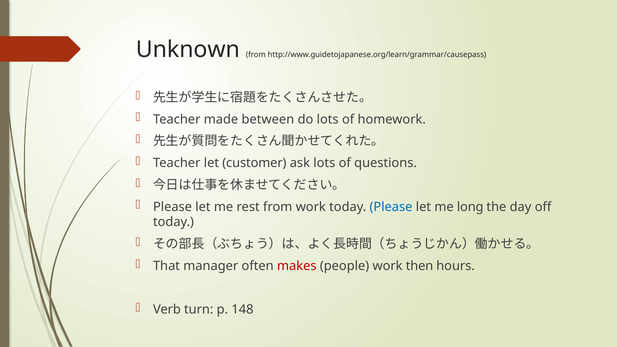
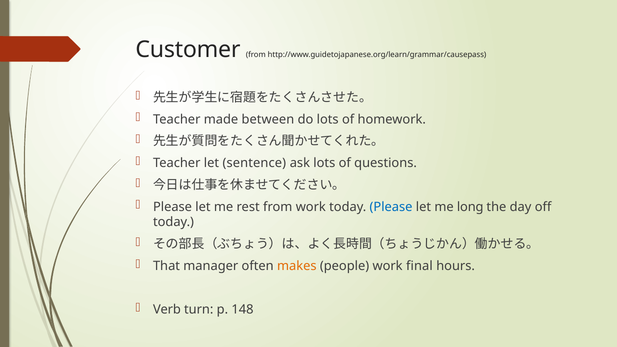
Unknown: Unknown -> Customer (188, 49)
customer: customer -> sentence (254, 163)
makes colour: red -> orange (297, 266)
then: then -> final (419, 266)
